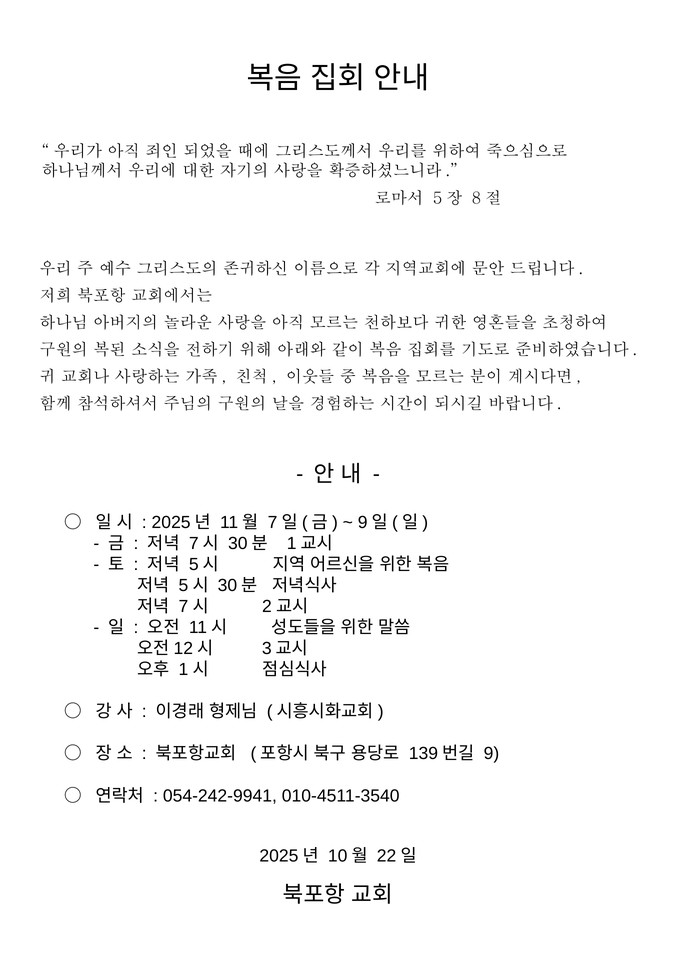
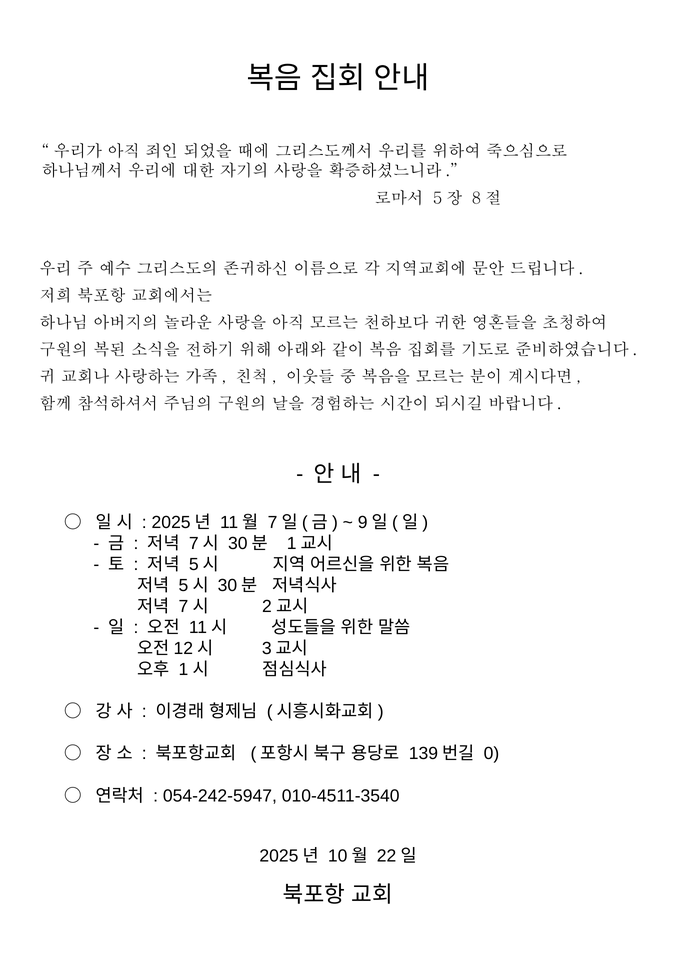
9: 9 -> 0 (491, 754)
054-242-9941: 054-242-9941 -> 054-242-5947 (220, 796)
